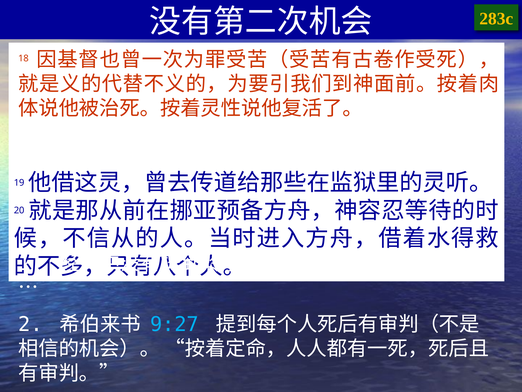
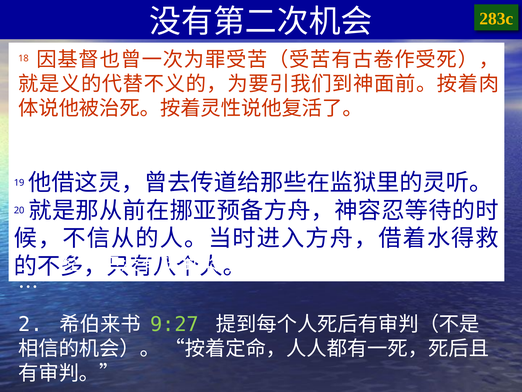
9:27 colour: light blue -> light green (174, 324)
